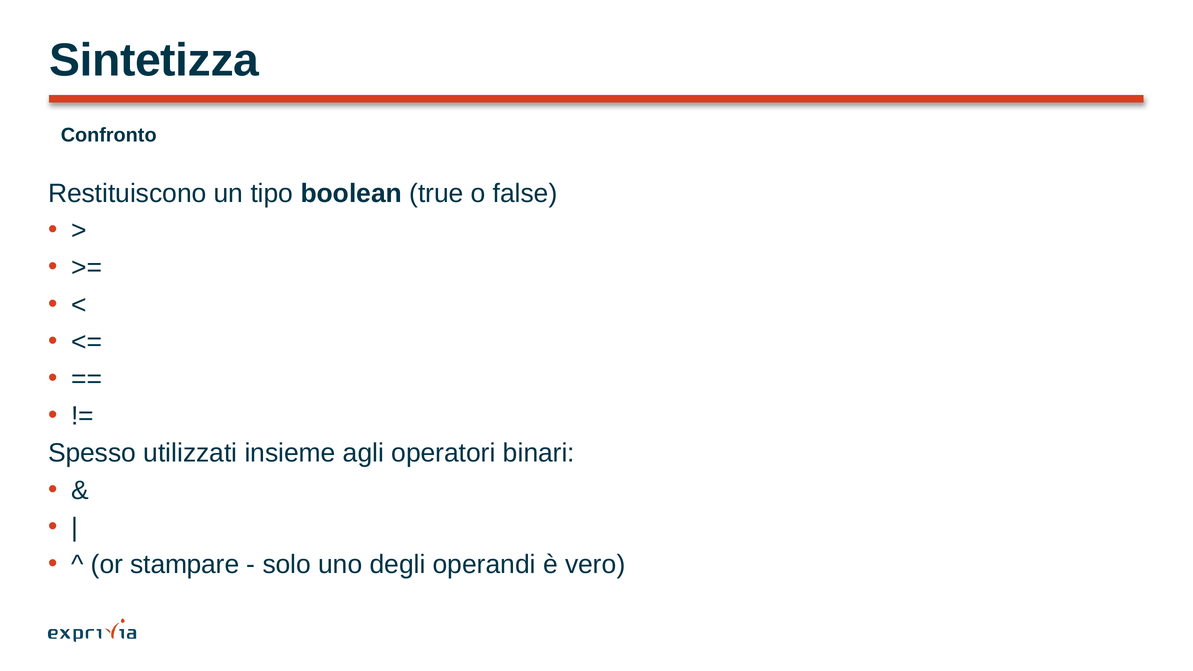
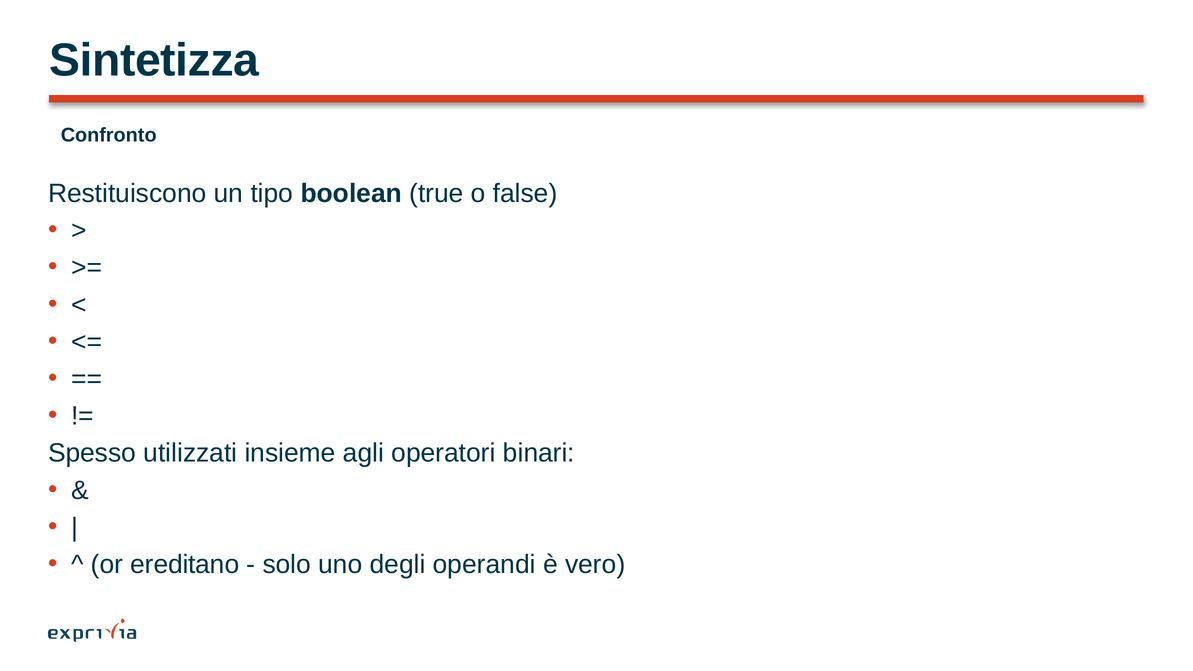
stampare: stampare -> ereditano (185, 565)
